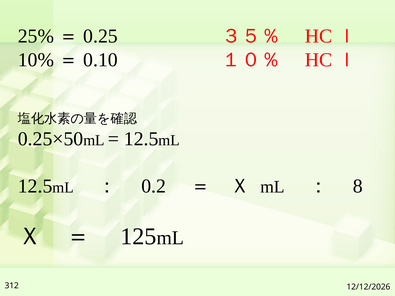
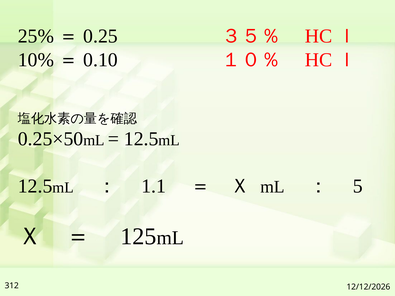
0.2: 0.2 -> 1.1 (154, 186)
8: 8 -> 5 (358, 186)
